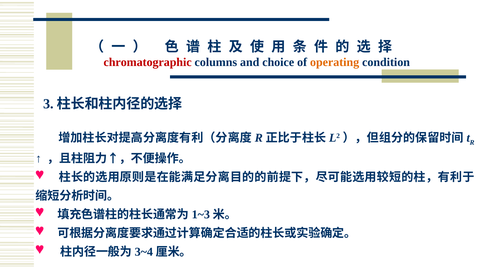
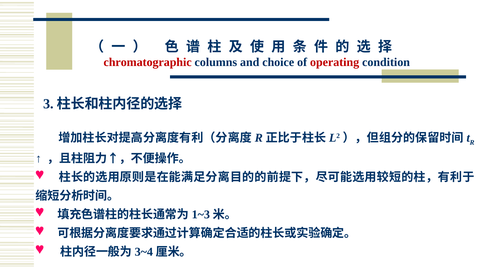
operating colour: orange -> red (335, 62)
